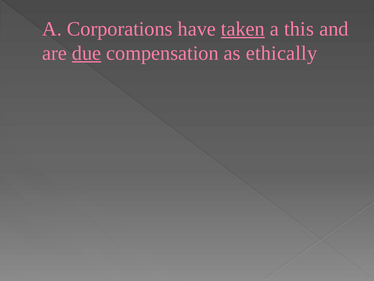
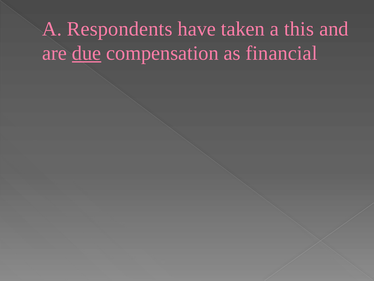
Corporations: Corporations -> Respondents (120, 29)
taken underline: present -> none (243, 29)
ethically: ethically -> financial (282, 53)
